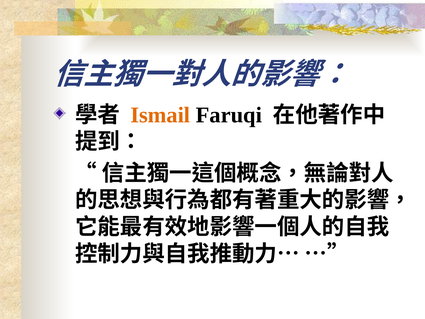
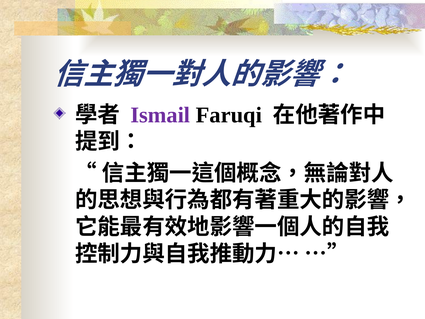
Ismail colour: orange -> purple (160, 115)
